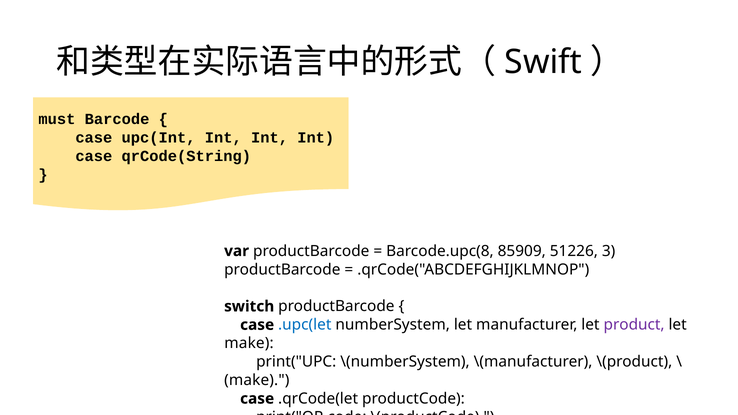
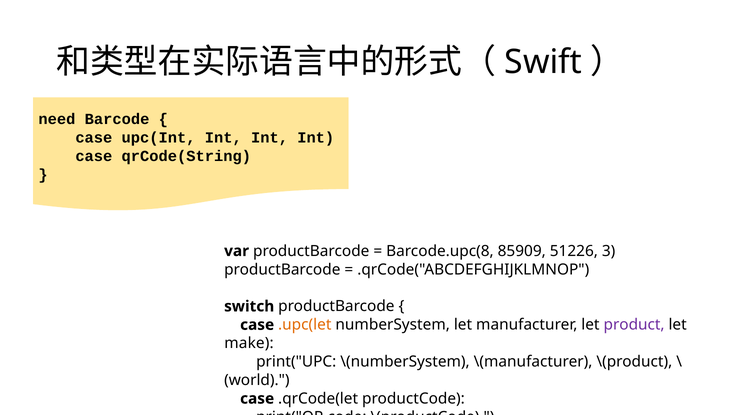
must: must -> need (57, 119)
.upc(let colour: blue -> orange (305, 325)
make: make -> world (257, 380)
